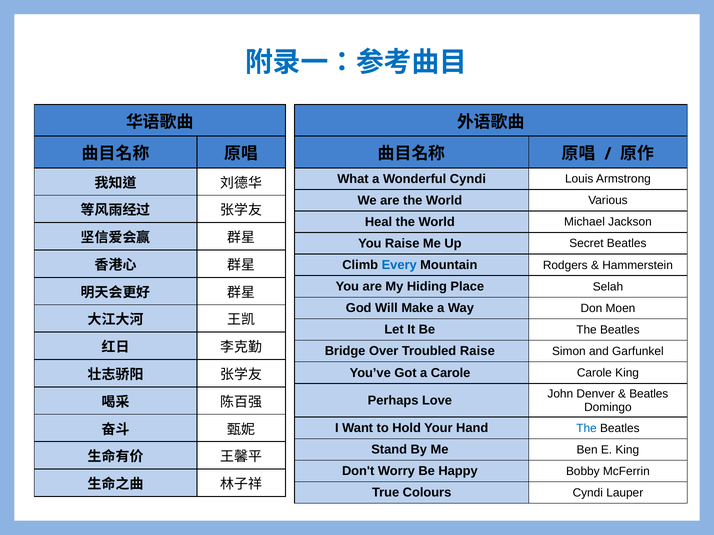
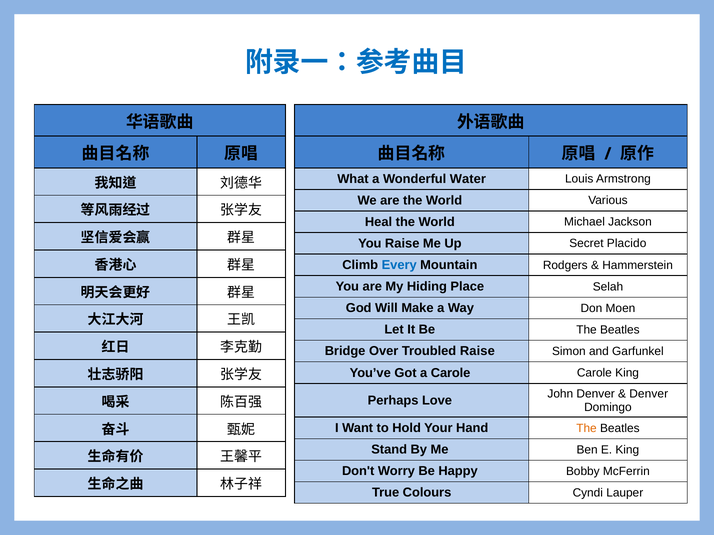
Wonderful Cyndi: Cyndi -> Water (468, 179)
Secret Beatles: Beatles -> Placido (627, 244)
Beatles: Beatles -> Denver (649, 394)
The colour: blue -> orange (586, 429)
